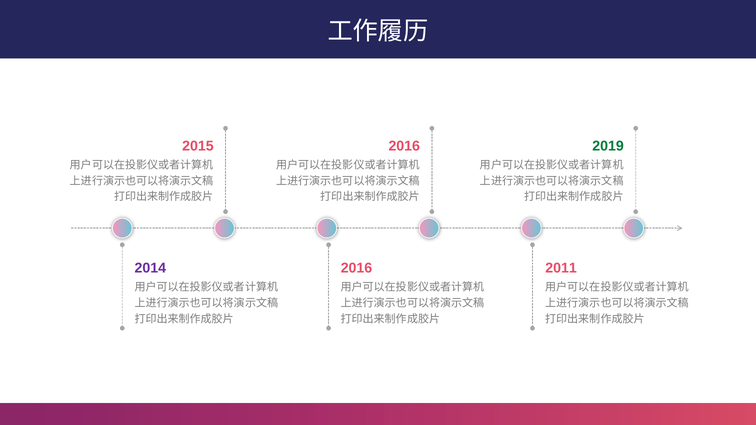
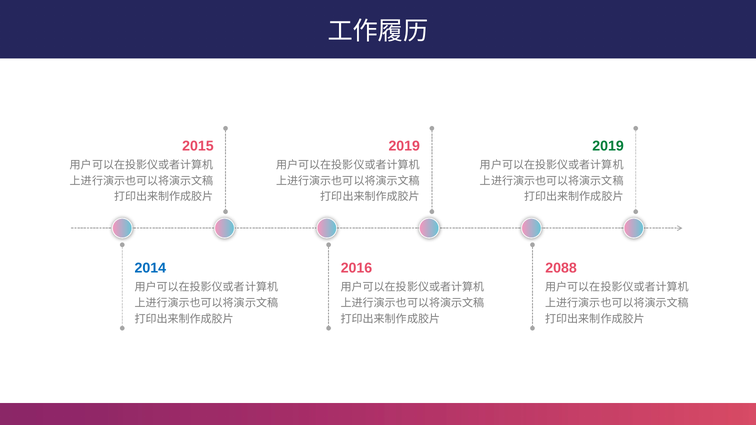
2016: 2016 -> 2019 (404, 146)
2014 colour: purple -> blue (150, 268)
2011: 2011 -> 2088 (561, 268)
